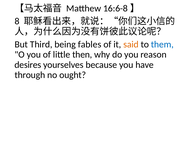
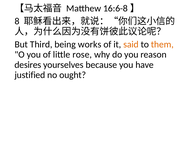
fables: fables -> works (90, 44)
them colour: blue -> orange (162, 44)
then: then -> rose (82, 54)
through: through -> justified (30, 75)
